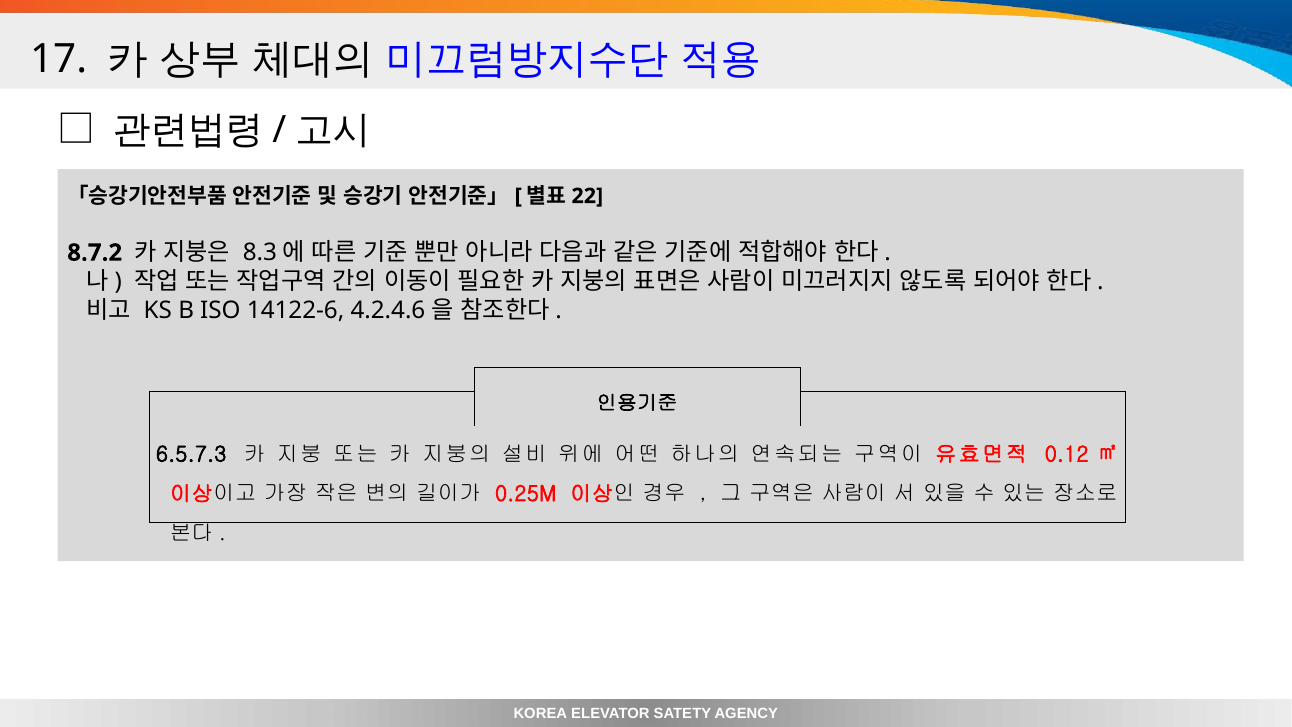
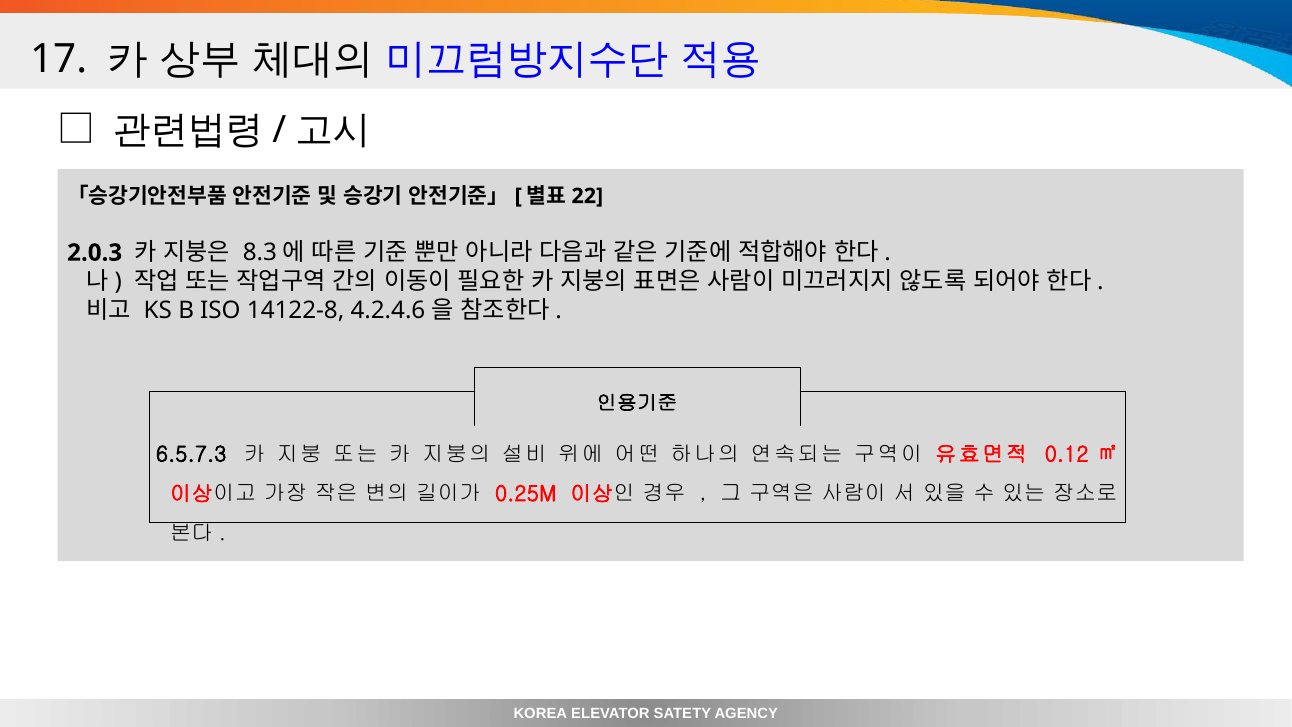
8.7.2: 8.7.2 -> 2.0.3 (95, 253)
14122-6: 14122-6 -> 14122-8 (296, 311)
